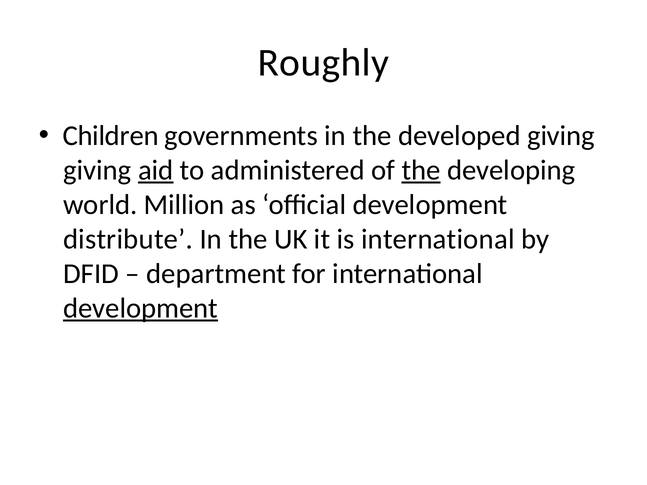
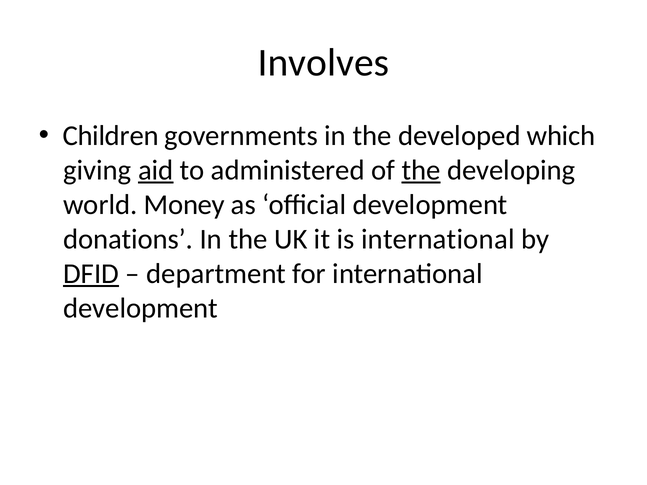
Roughly: Roughly -> Involves (323, 63)
developed giving: giving -> which (561, 136)
Million: Million -> Money (184, 205)
distribute: distribute -> donations (128, 239)
DFID underline: none -> present (91, 274)
development underline: present -> none (141, 308)
